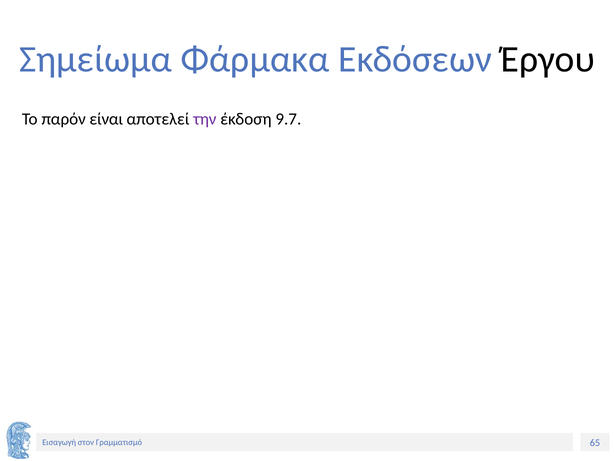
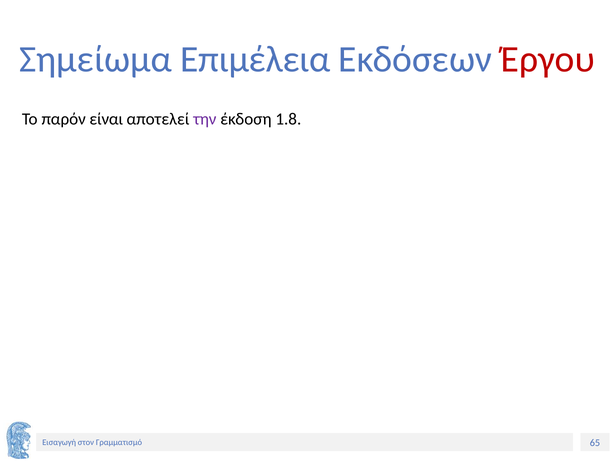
Φάρμακα: Φάρμακα -> Επιμέλεια (255, 59)
Έργου colour: black -> red (548, 59)
9.7: 9.7 -> 1.8 (288, 119)
